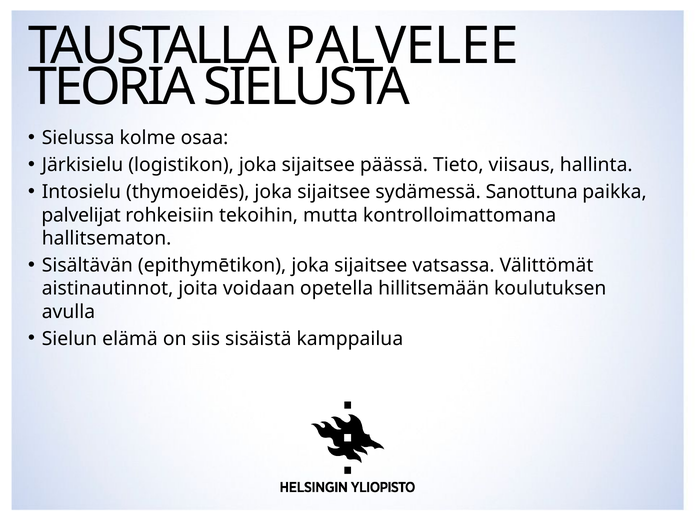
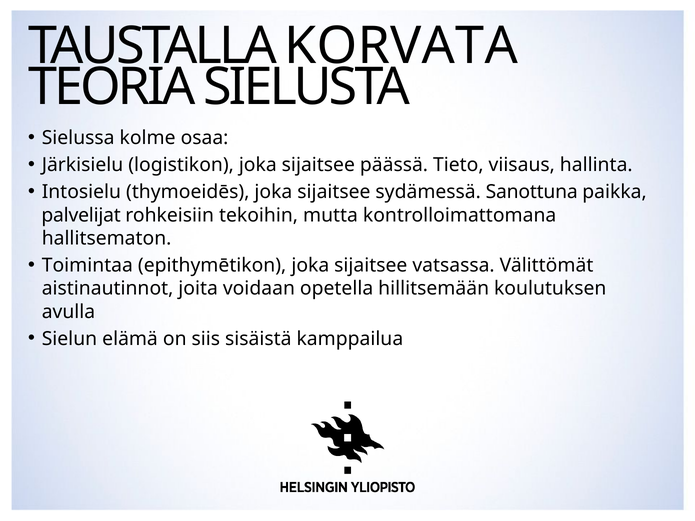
PALVELEE: PALVELEE -> KORVATA (401, 46)
Sisältävän: Sisältävän -> Toimintaa (87, 265)
